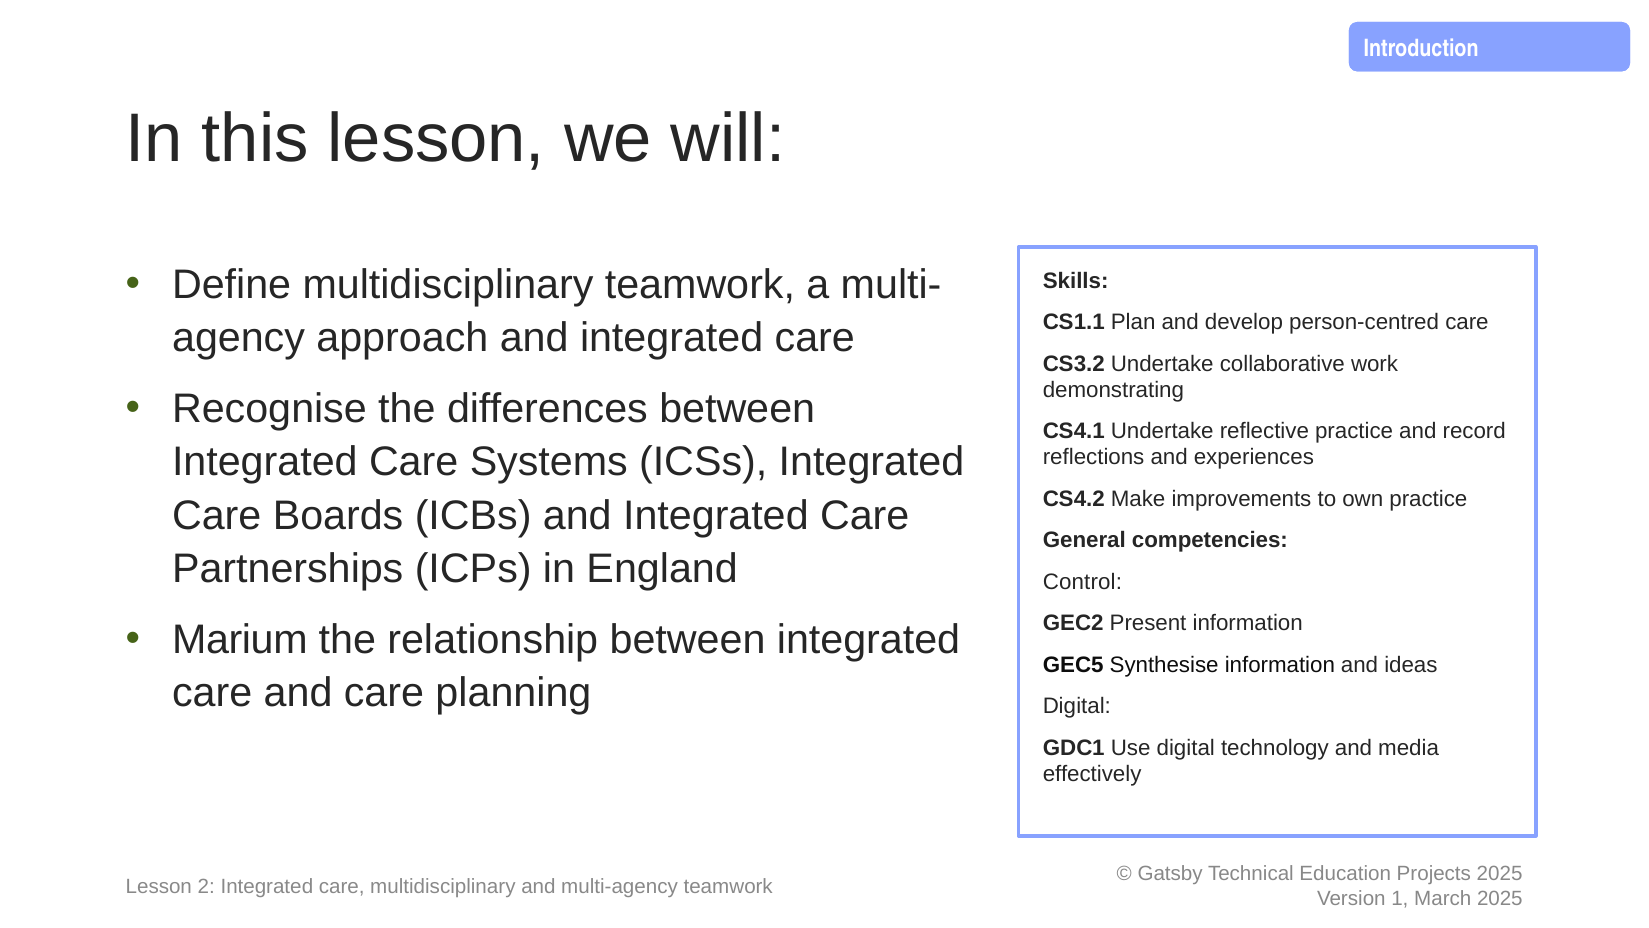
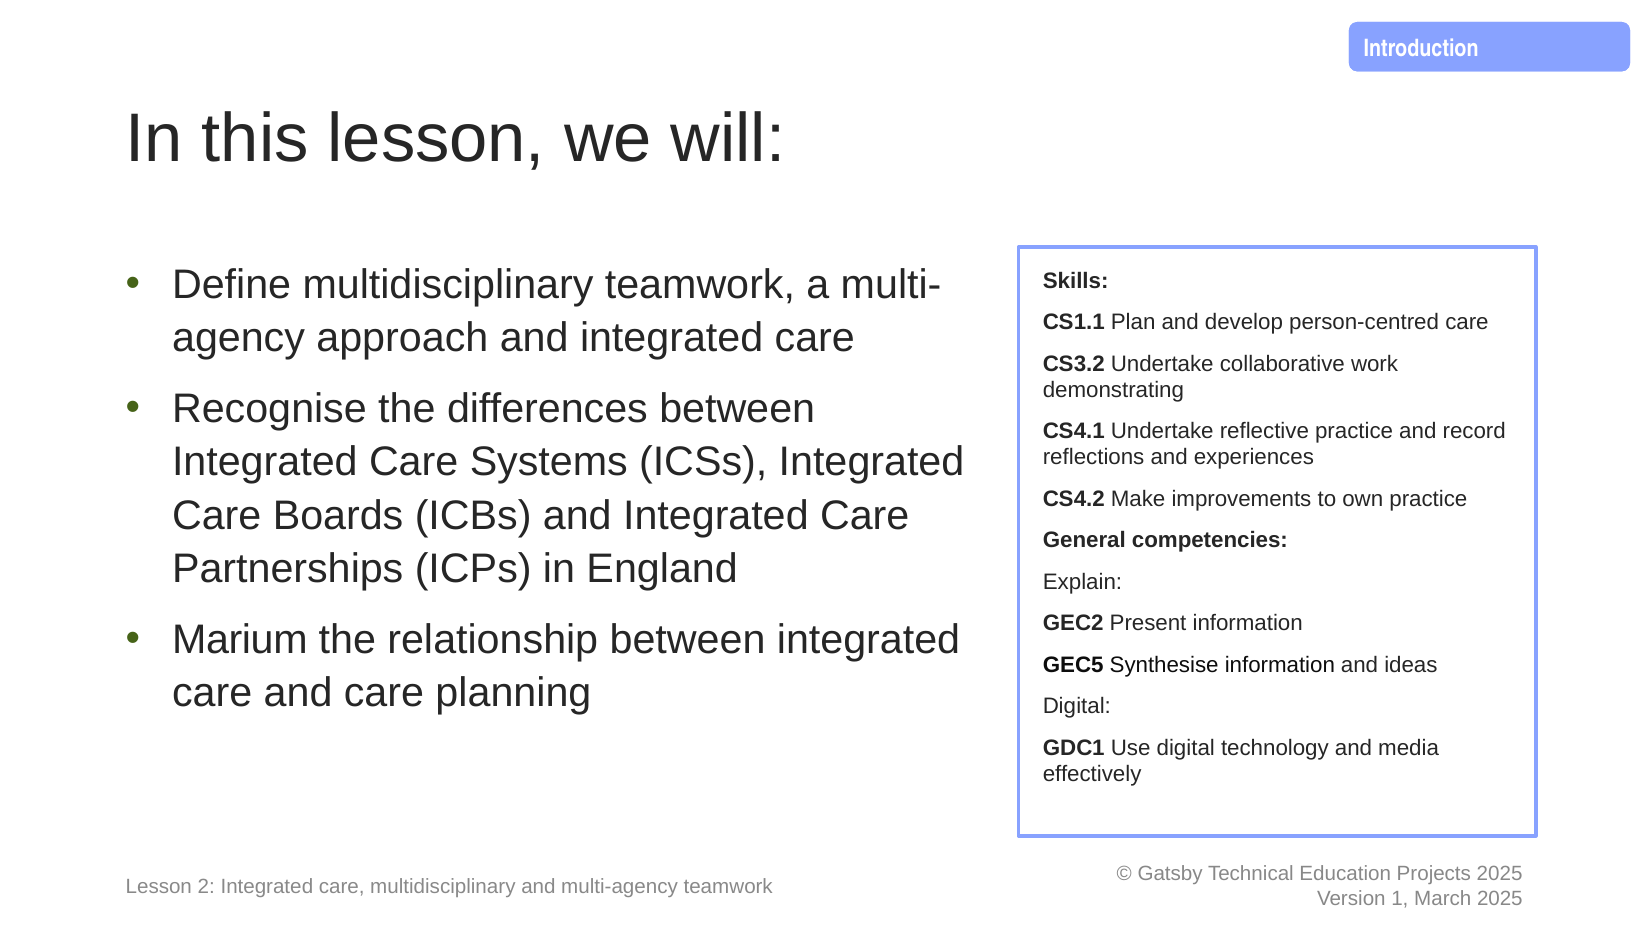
Control: Control -> Explain (1082, 582)
